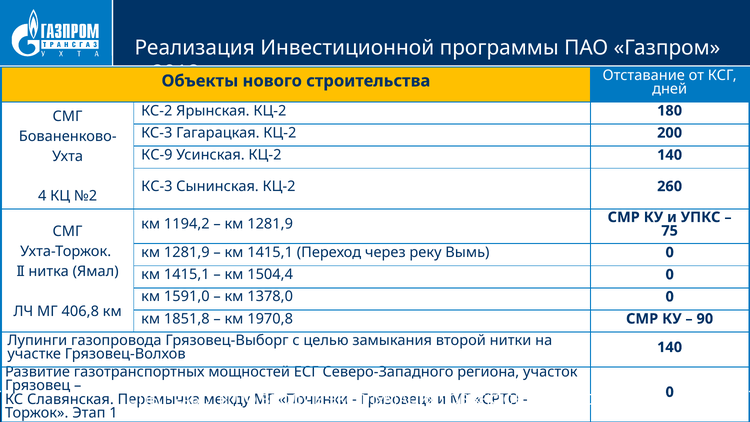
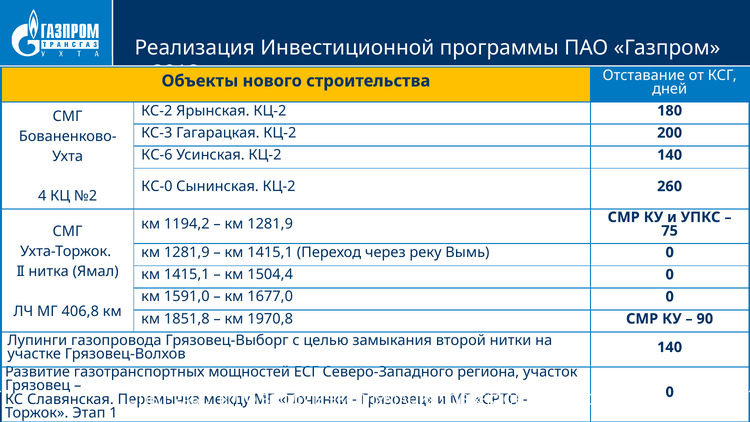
КС-9: КС-9 -> КС-6 (157, 155)
КС-3: КС-3 -> КС-0 (157, 186)
1378,0: 1378,0 -> 1677,0 (270, 297)
